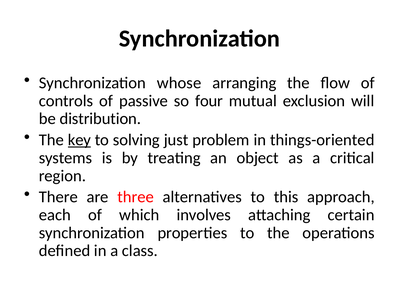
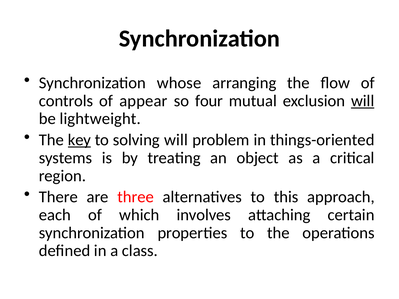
passive: passive -> appear (143, 101)
will underline: none -> present (363, 101)
distribution: distribution -> lightweight (100, 119)
solving just: just -> will (176, 140)
